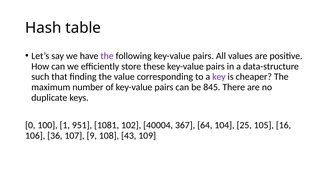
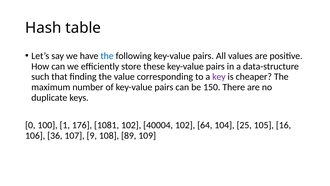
the colour: purple -> blue (107, 56)
845: 845 -> 150 (212, 87)
951: 951 -> 176 (82, 125)
40004 367: 367 -> 102 (185, 125)
43: 43 -> 89 (129, 135)
